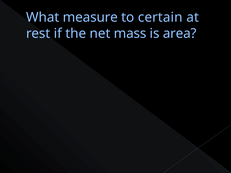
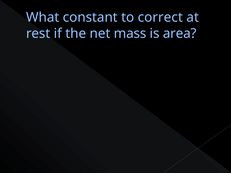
measure: measure -> constant (90, 17)
certain: certain -> correct (160, 17)
